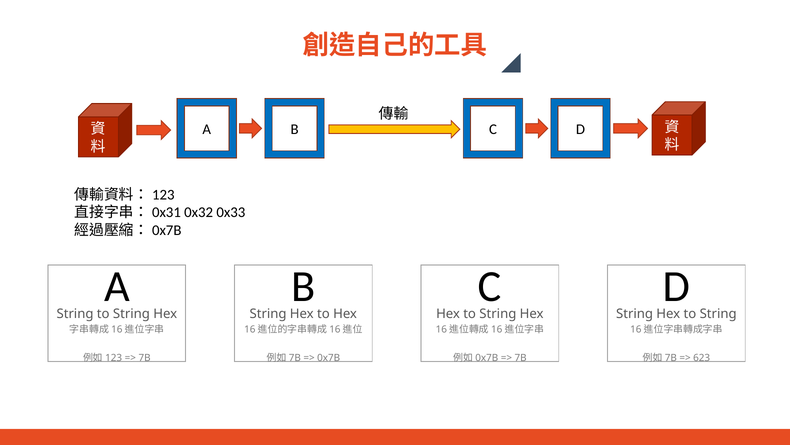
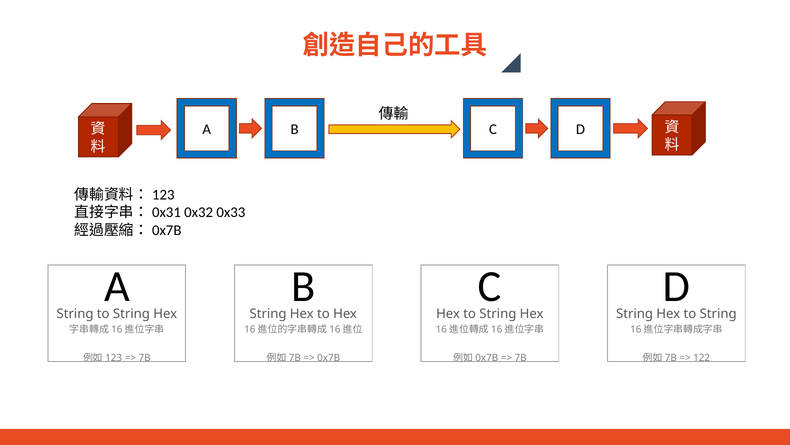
623: 623 -> 122 (702, 357)
